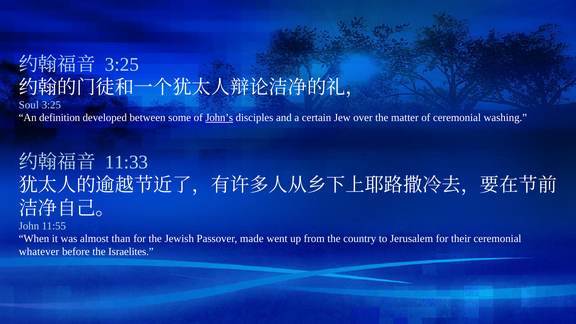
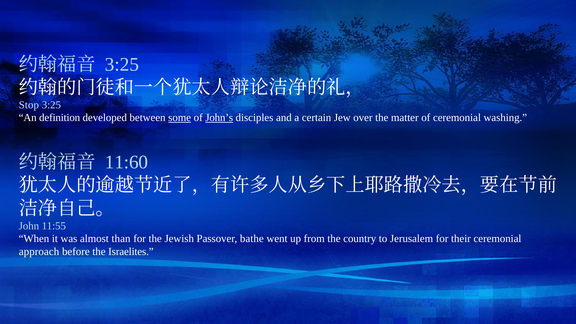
Soul: Soul -> Stop (29, 105)
some underline: none -> present (180, 118)
11:33: 11:33 -> 11:60 (127, 162)
made: made -> bathe (252, 239)
whatever: whatever -> approach (39, 252)
